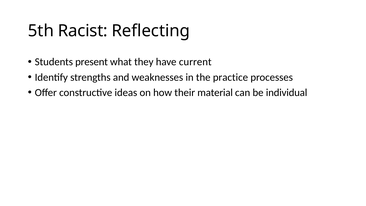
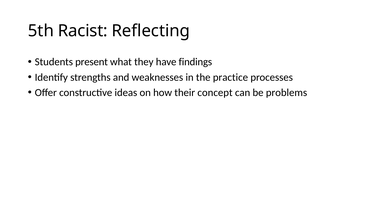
current: current -> findings (195, 62)
material: material -> concept (215, 93)
individual: individual -> problems (287, 93)
